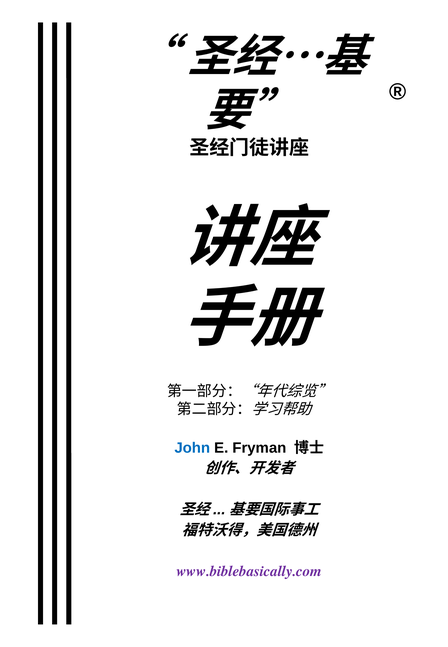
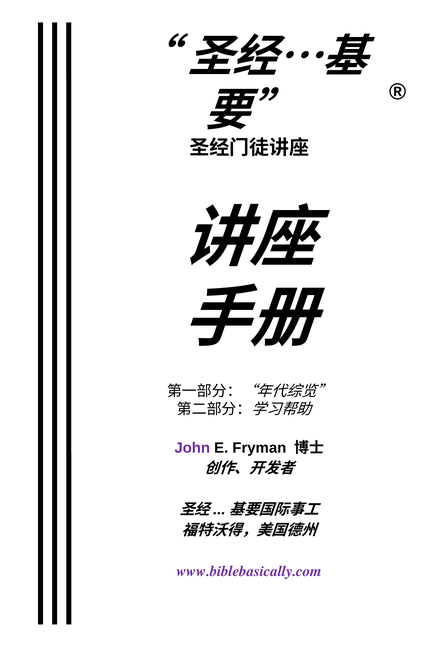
John colour: blue -> purple (192, 448)
